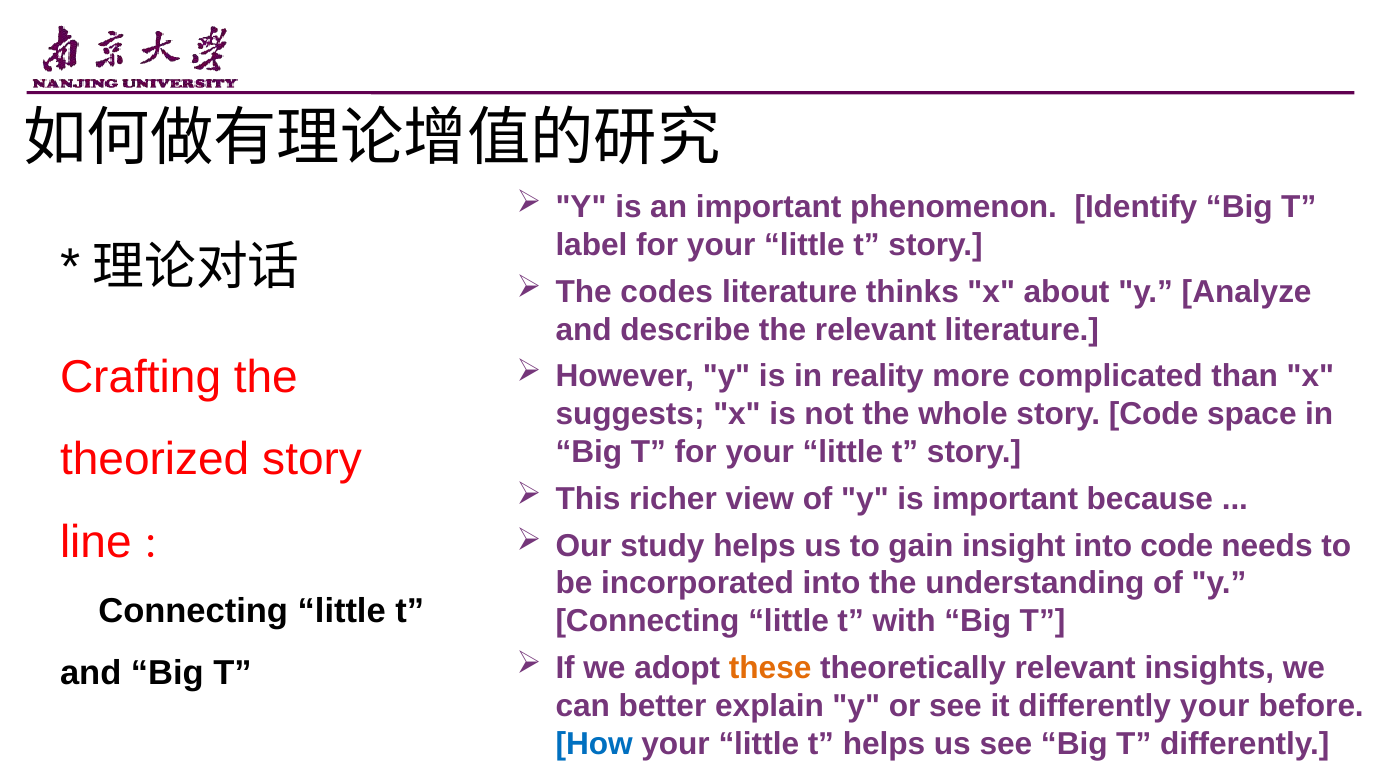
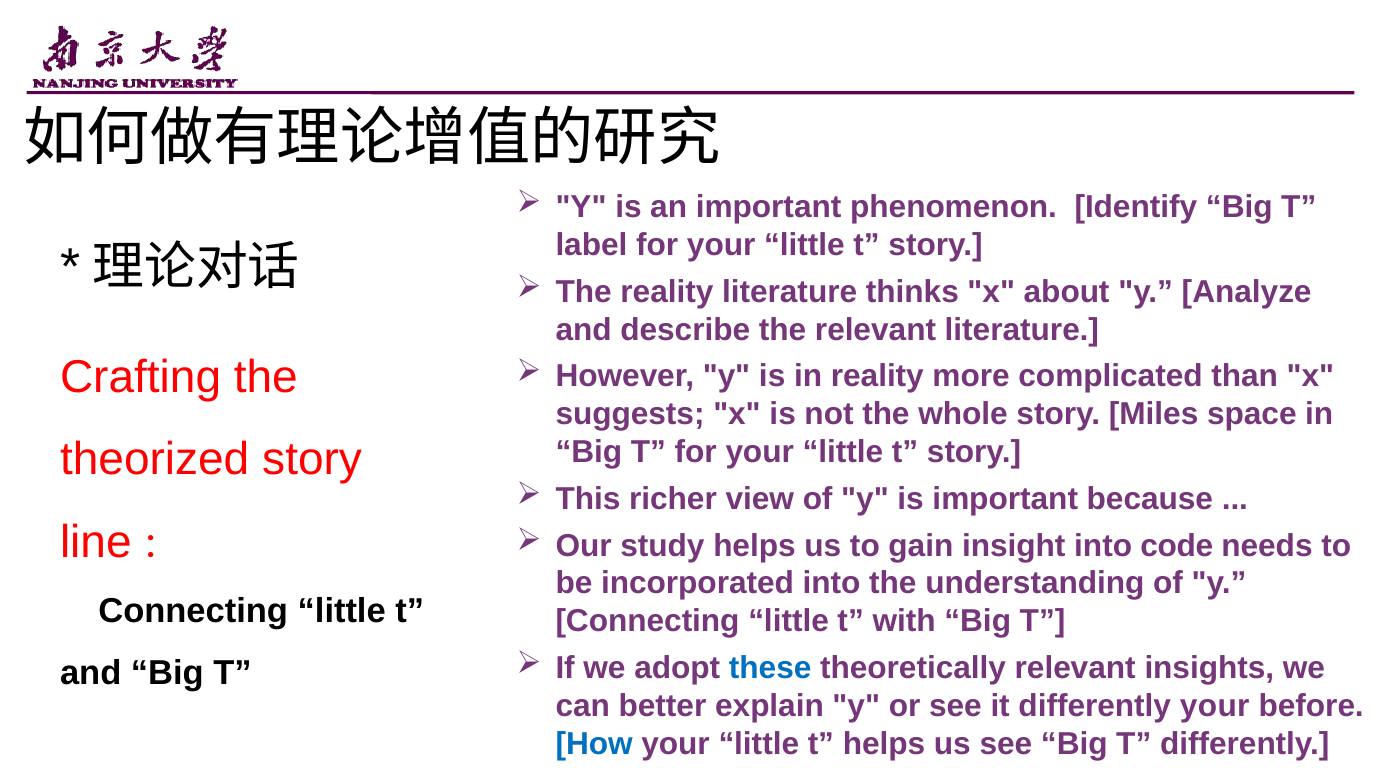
The codes: codes -> reality (667, 292)
story Code: Code -> Miles (1154, 414)
these colour: orange -> blue (770, 668)
